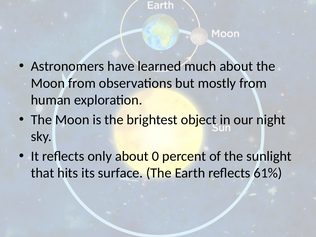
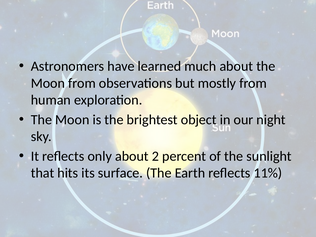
0: 0 -> 2 (155, 156)
61%: 61% -> 11% (268, 173)
